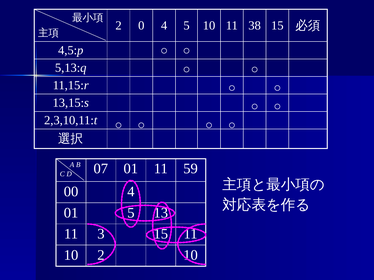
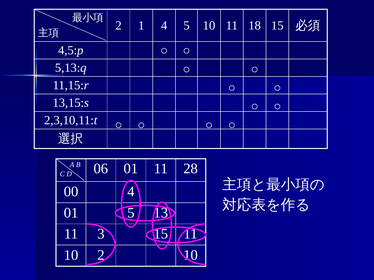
0: 0 -> 1 (141, 26)
38: 38 -> 18 (255, 26)
07: 07 -> 06 (101, 169)
59: 59 -> 28 (191, 169)
